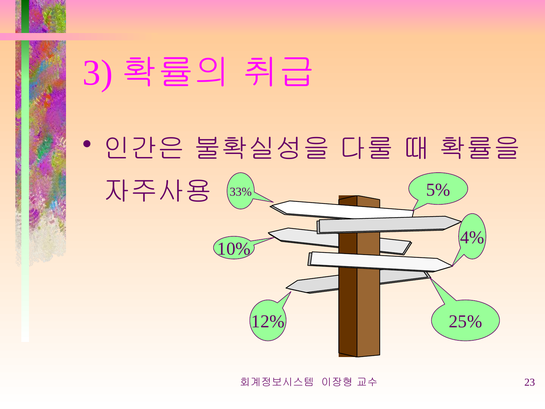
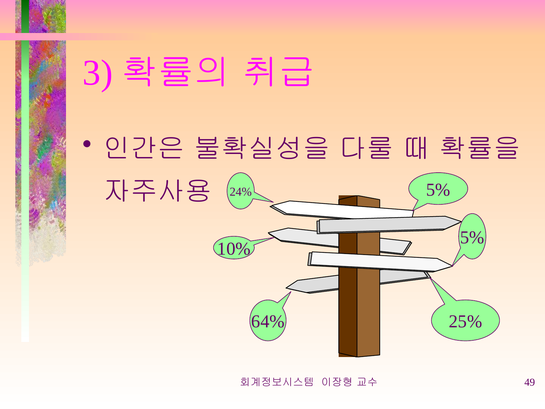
33%: 33% -> 24% (241, 192)
4%: 4% -> 5% (472, 237)
12%: 12% -> 64% (268, 321)
23: 23 -> 49 (530, 382)
